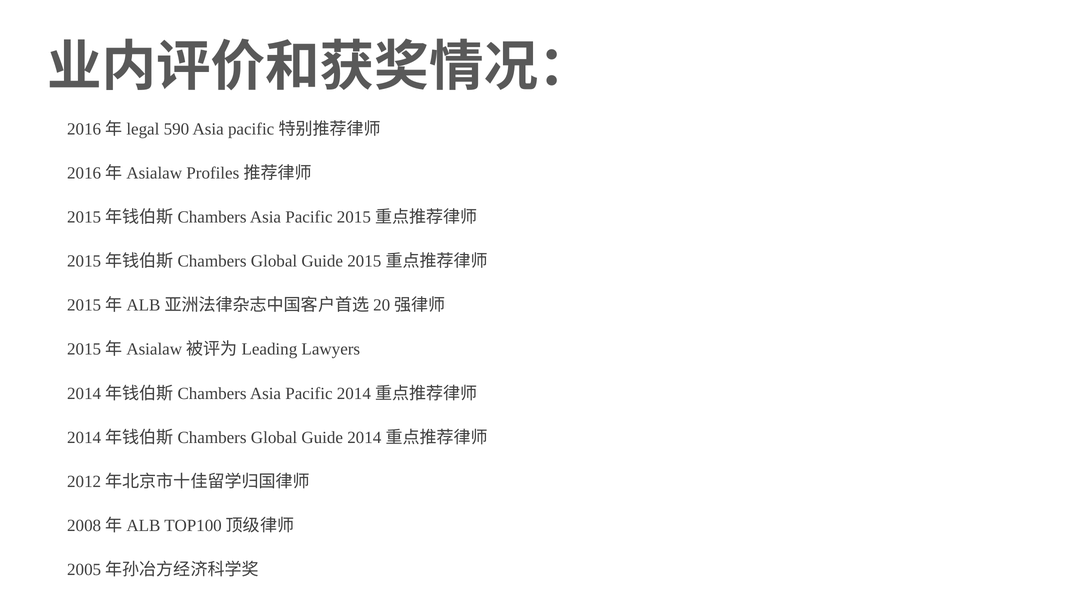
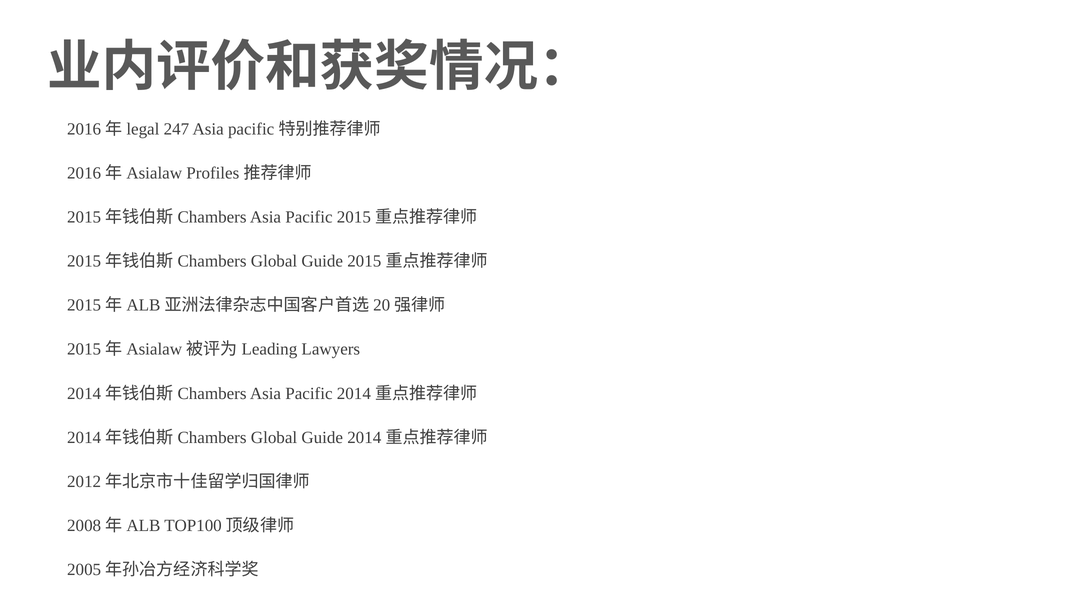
590: 590 -> 247 (176, 129)
